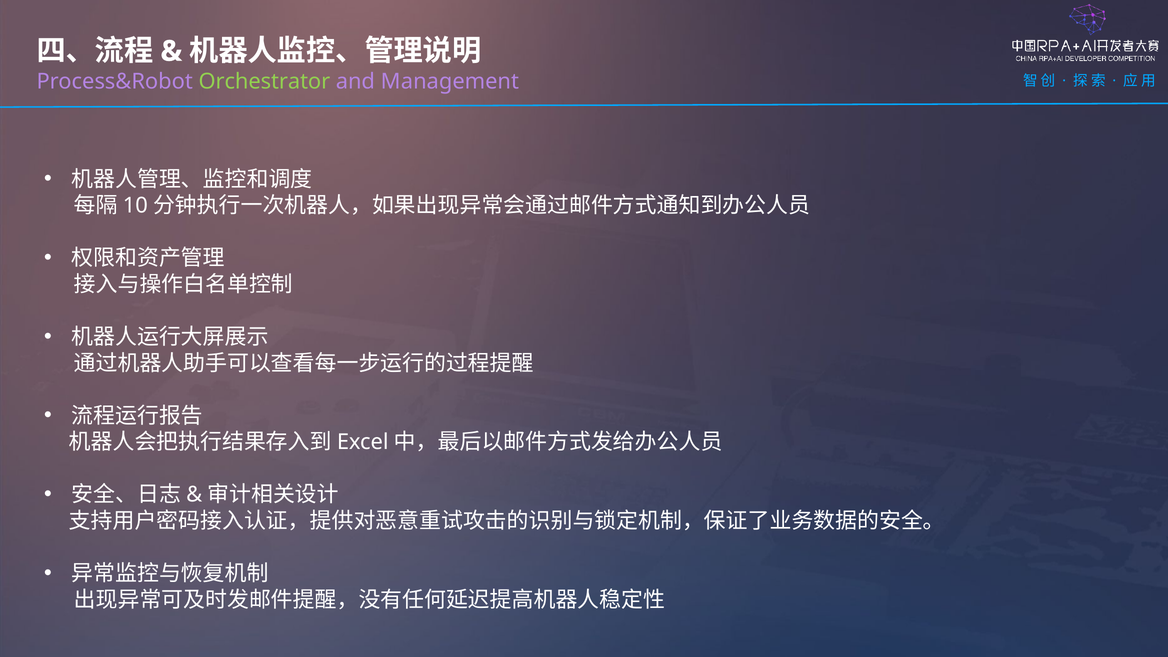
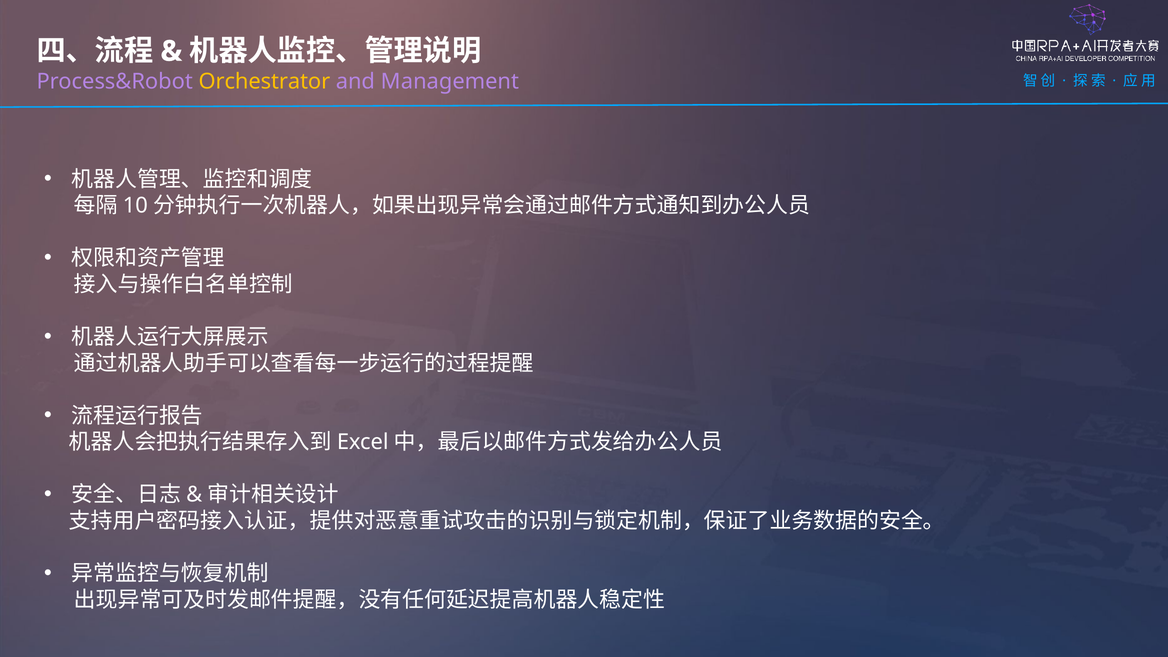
Orchestrator colour: light green -> yellow (264, 81)
